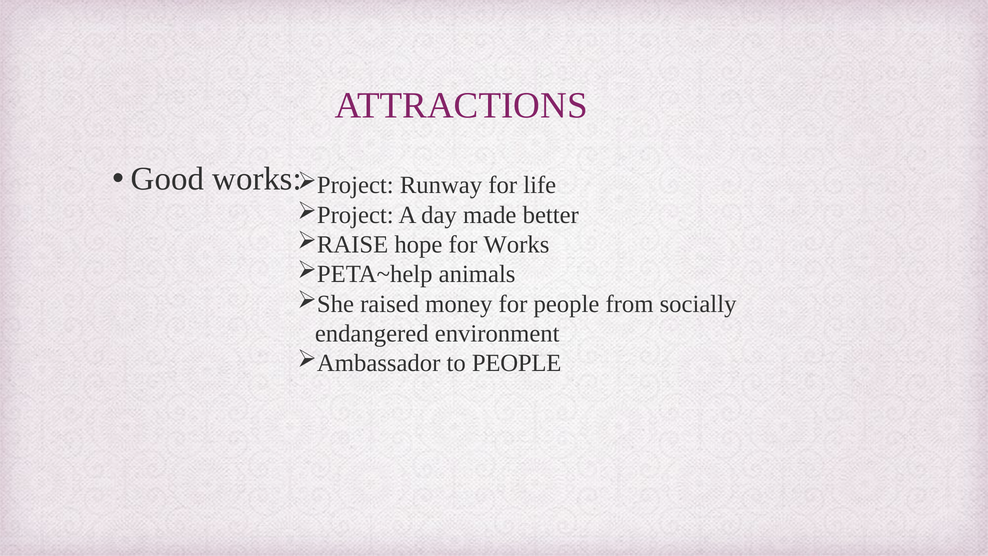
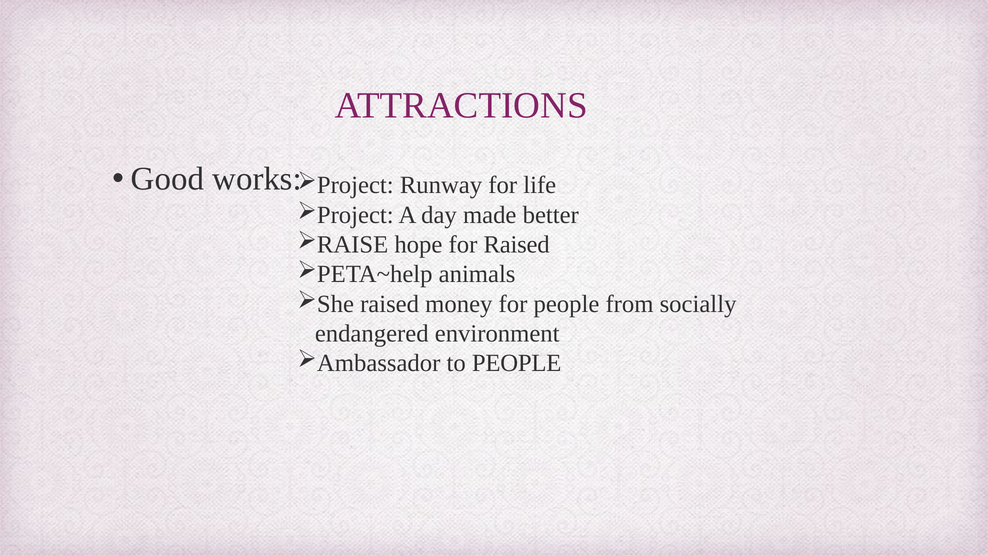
for Works: Works -> Raised (517, 244)
